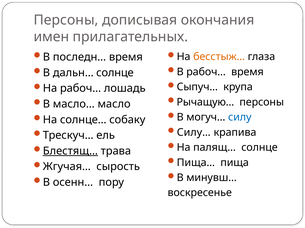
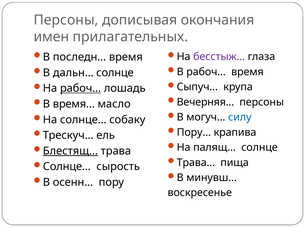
бесстыж… colour: orange -> purple (219, 57)
рабоч… underline: none -> present (81, 89)
Рычащую…: Рычащую… -> Вечерняя… (205, 102)
масло…: масло… -> время… (74, 104)
Силу…: Силу… -> Пору… (194, 133)
Пища…: Пища… -> Трава… (196, 163)
Жгучая…: Жгучая… -> Солнце… (67, 167)
